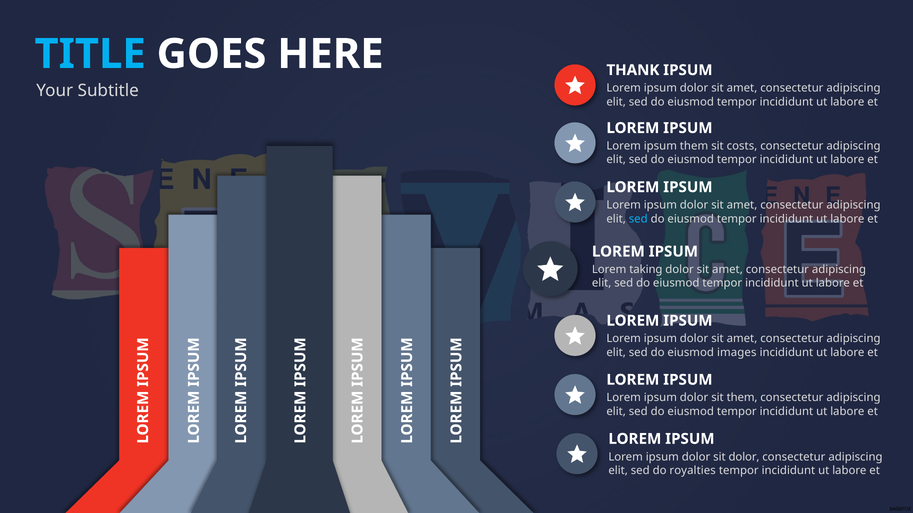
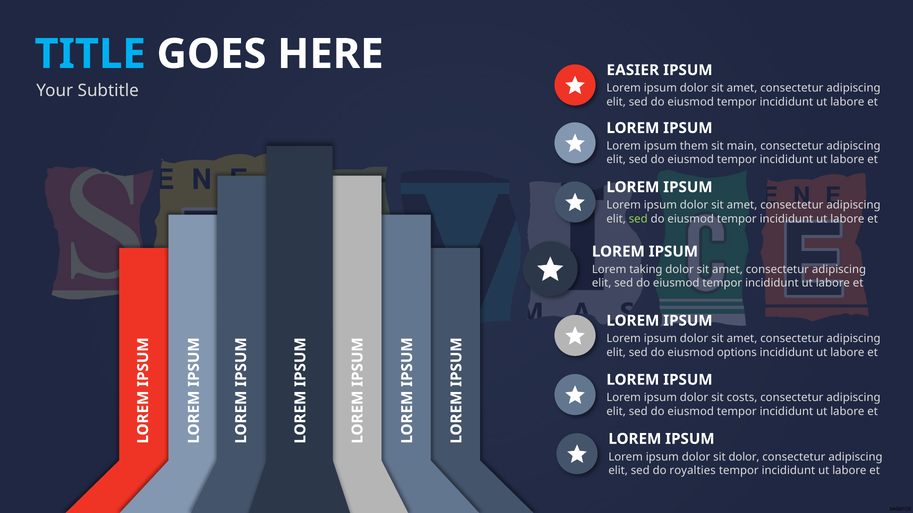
THANK: THANK -> EASIER (633, 70)
costs: costs -> main (742, 146)
sed colour: light blue -> light green (638, 219)
images: images -> options (737, 353)
sit them: them -> costs (742, 398)
